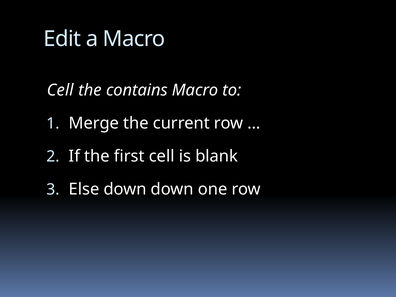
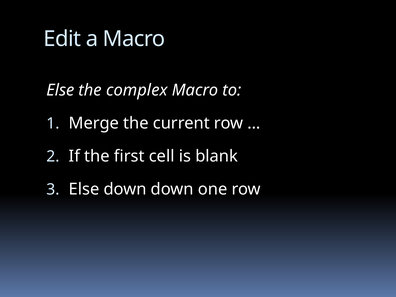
Cell: Cell -> Else (60, 90)
contains: contains -> complex (137, 90)
